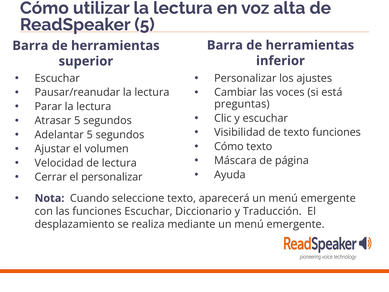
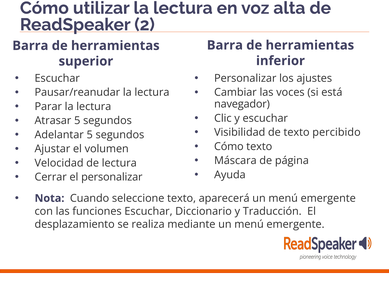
ReadSpeaker 5: 5 -> 2 (145, 25)
preguntas: preguntas -> navegador (242, 104)
texto funciones: funciones -> percibido (336, 132)
